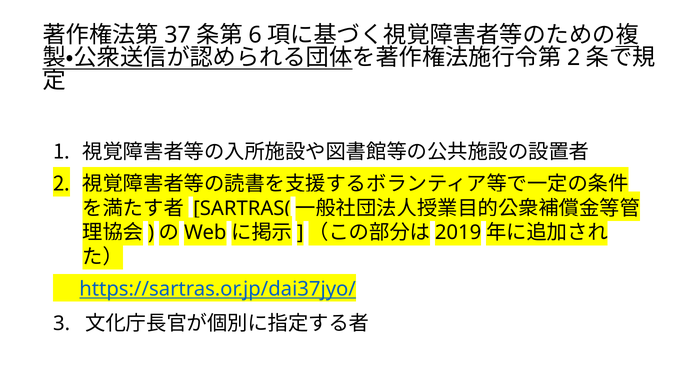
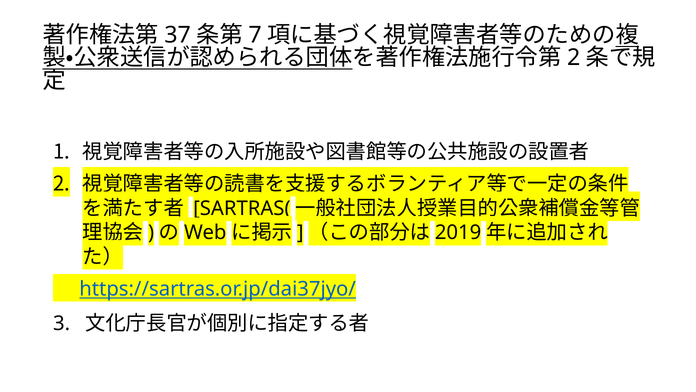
6: 6 -> 7 (255, 35)
